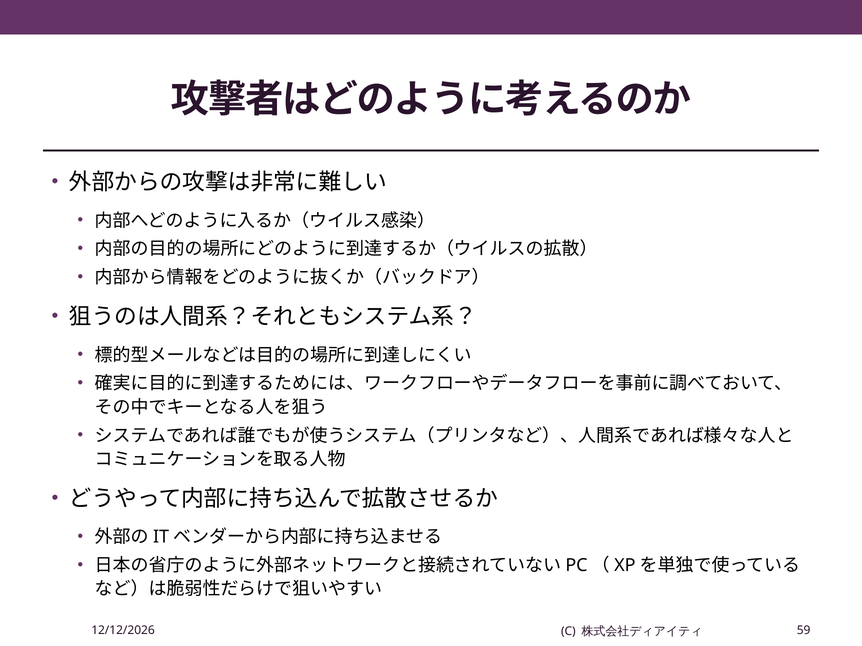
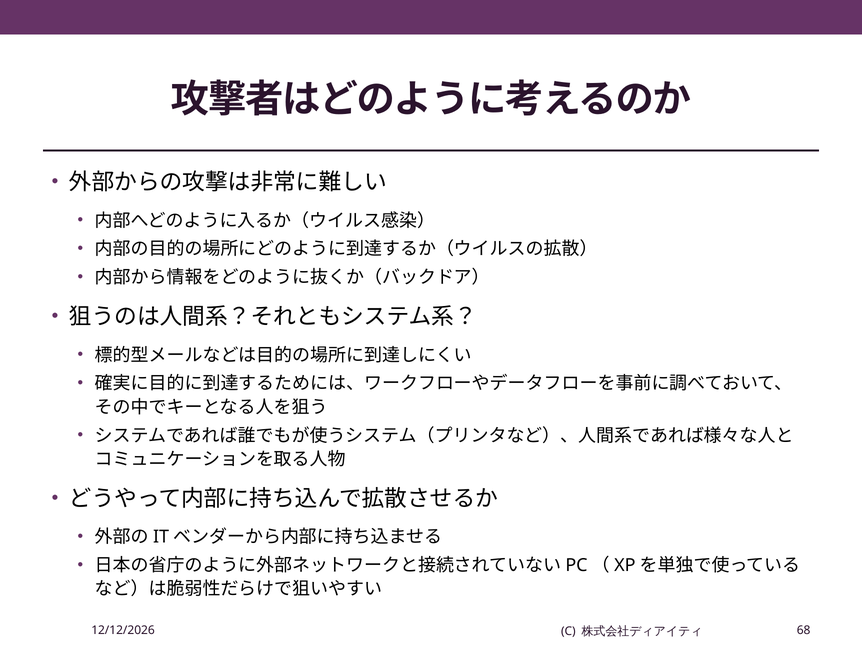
59: 59 -> 68 (804, 631)
